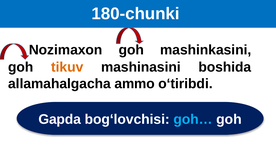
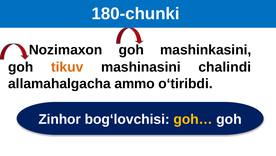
boshida: boshida -> chalindi (225, 67)
Gapda: Gapda -> Zinhor (60, 119)
goh… colour: light blue -> yellow (193, 119)
